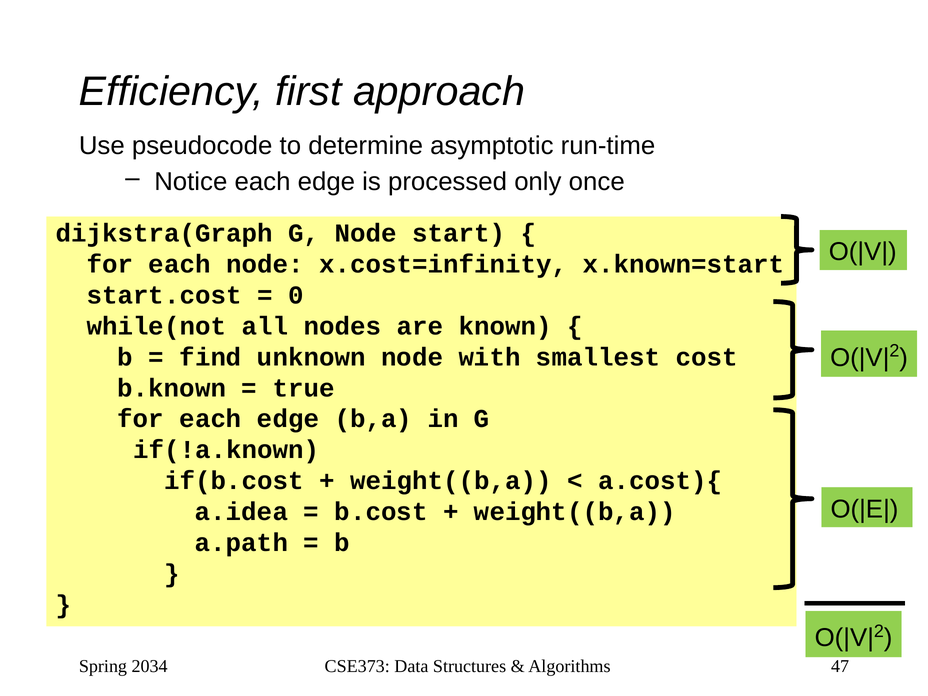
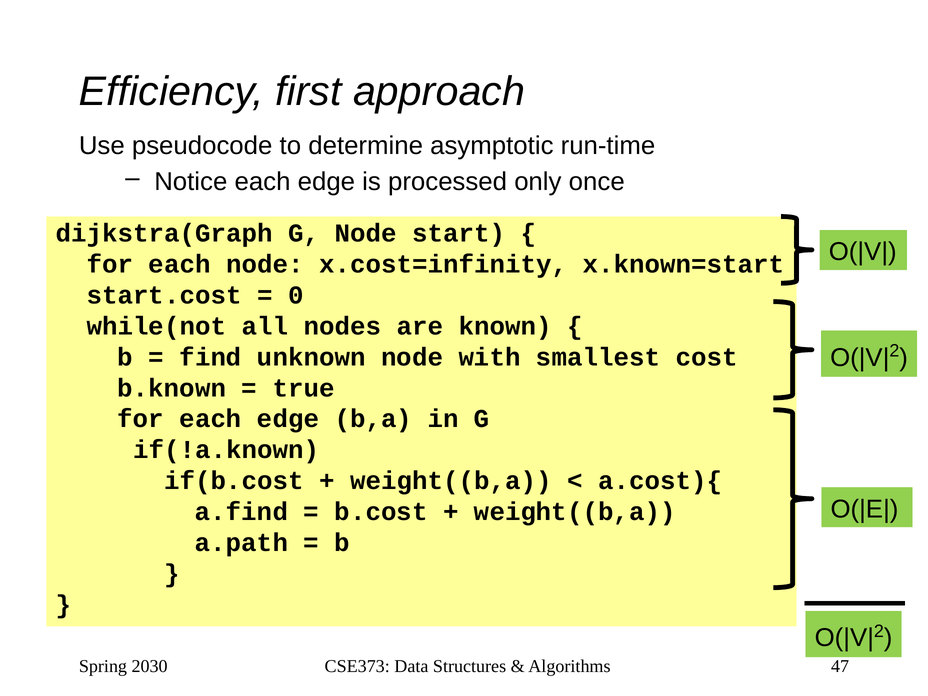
a.idea: a.idea -> a.find (241, 512)
2034: 2034 -> 2030 (150, 666)
